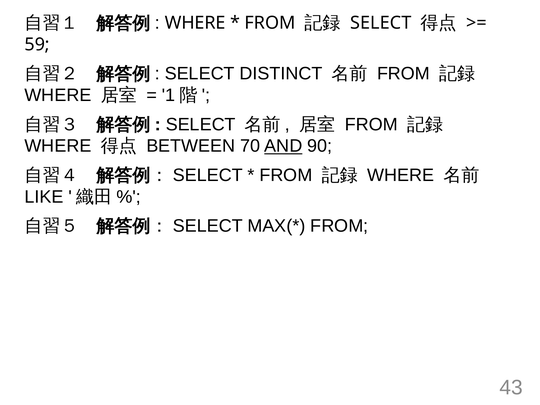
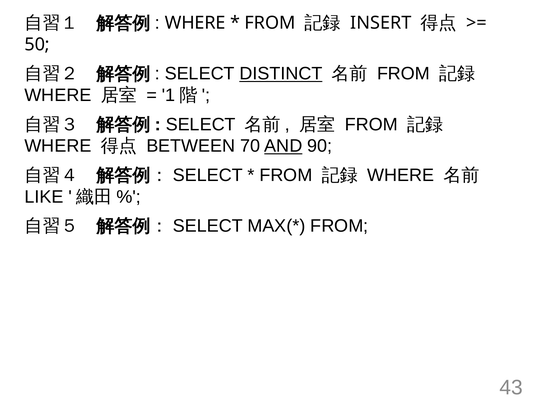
SELECT: SELECT -> INSERT (381, 23)
59: 59 -> 50 (37, 45)
DISTINCT underline: none -> present (281, 74)
